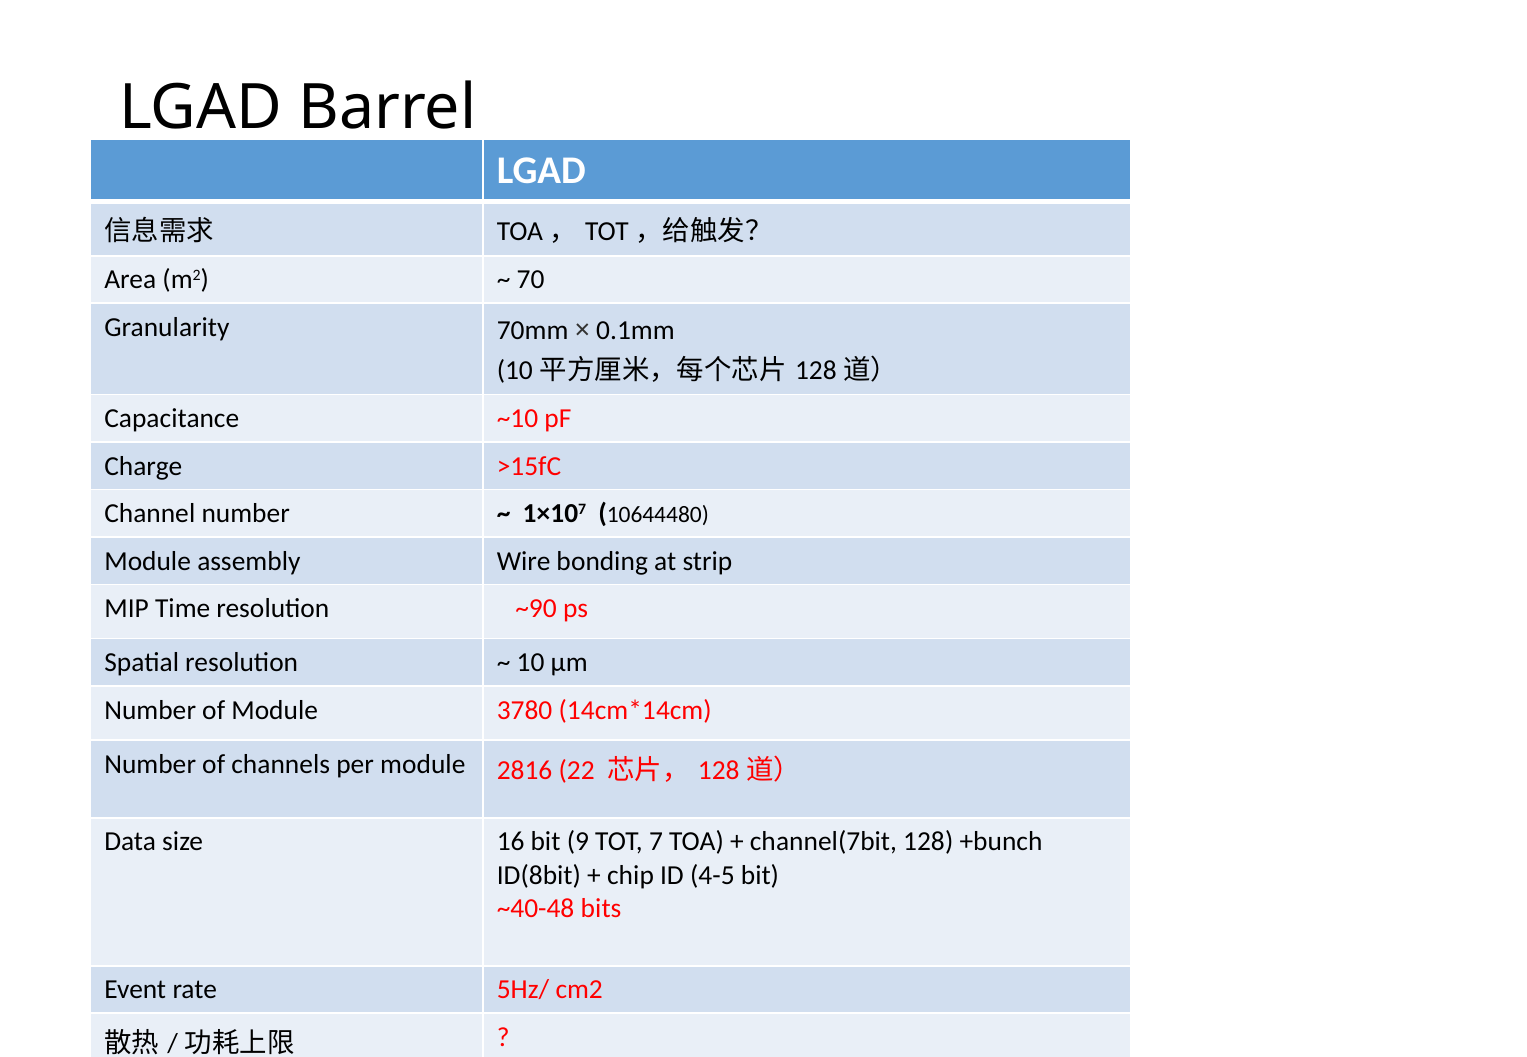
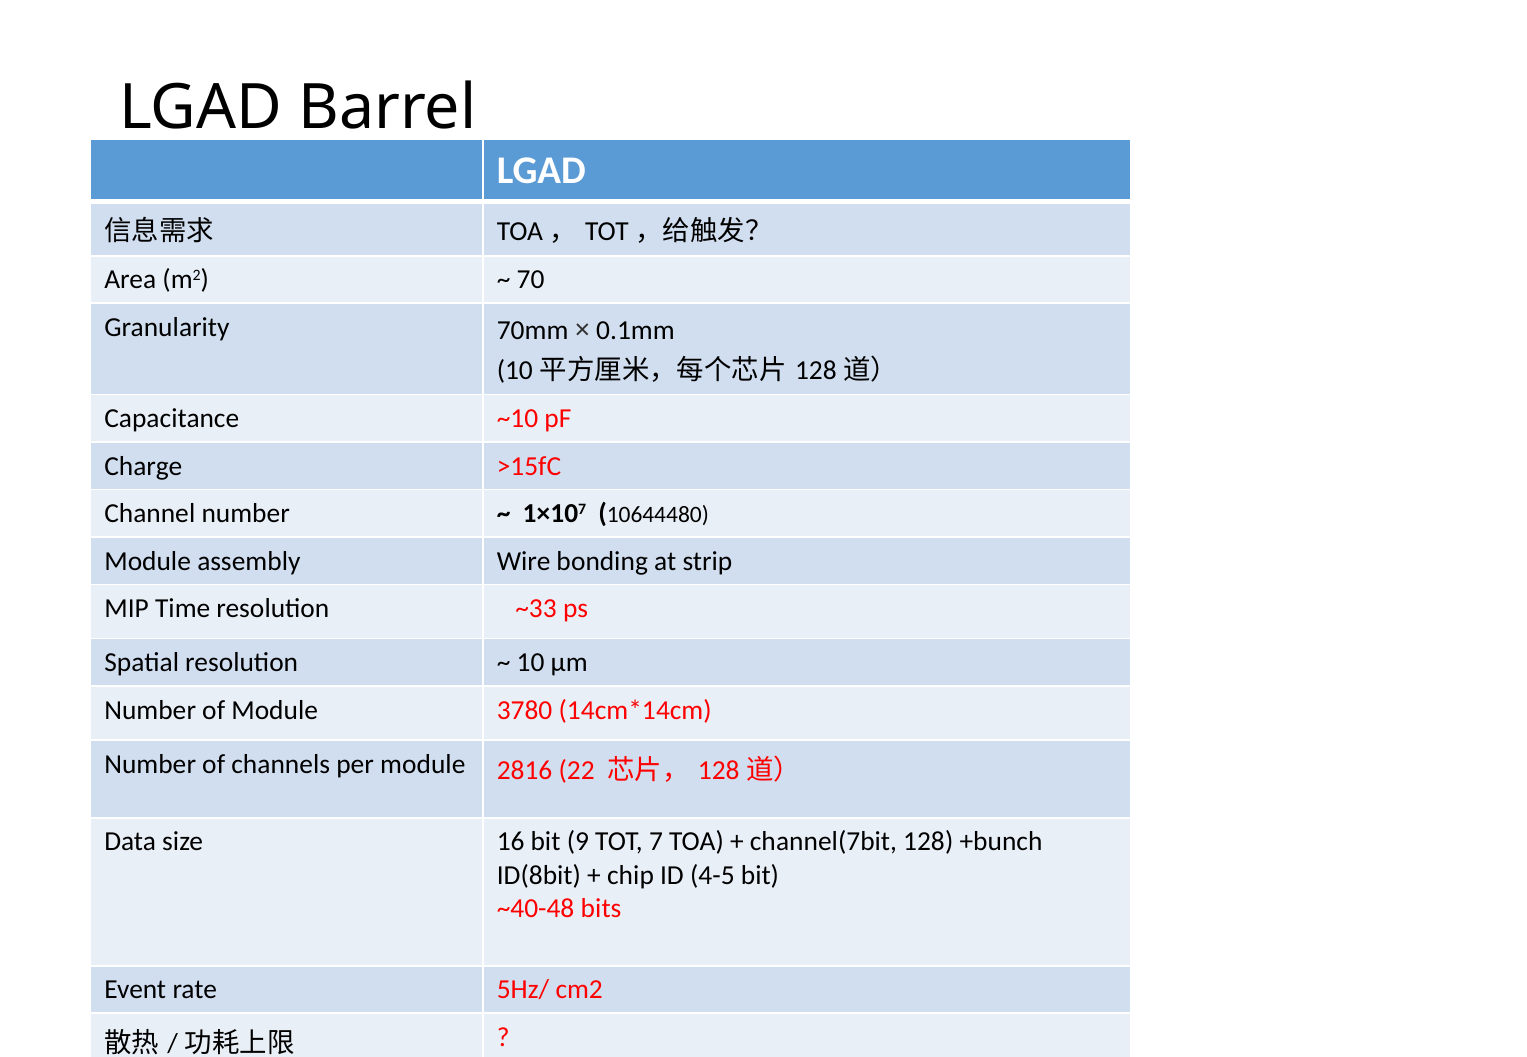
~90: ~90 -> ~33 (536, 609)
